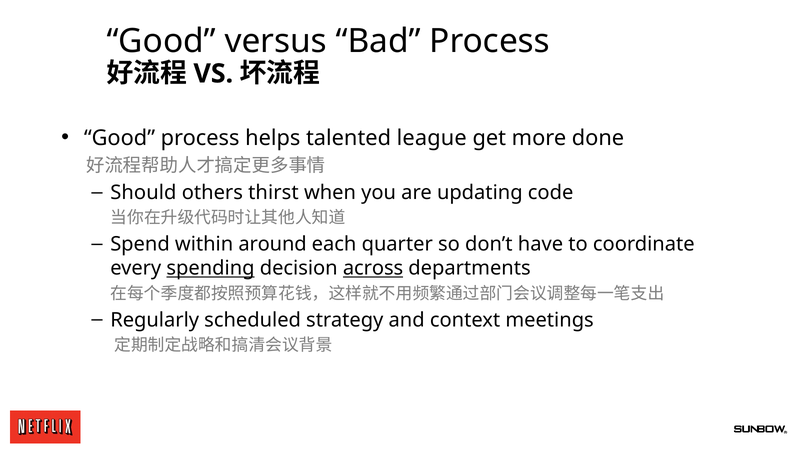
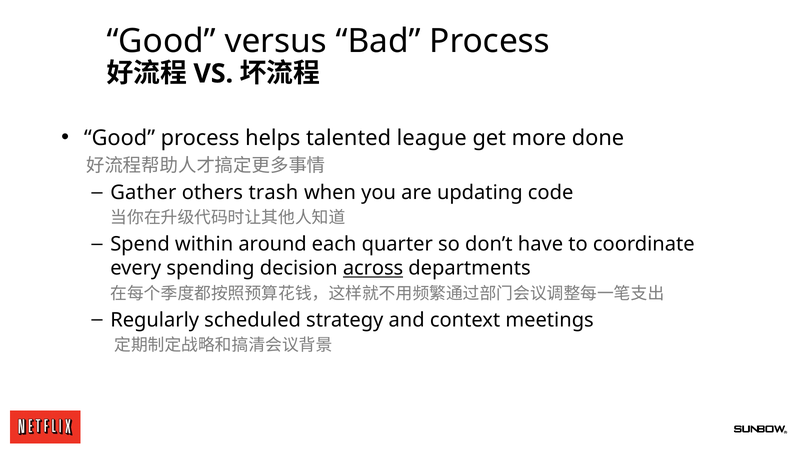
Should: Should -> Gather (143, 193)
thirst: thirst -> trash (273, 193)
spending underline: present -> none (211, 268)
